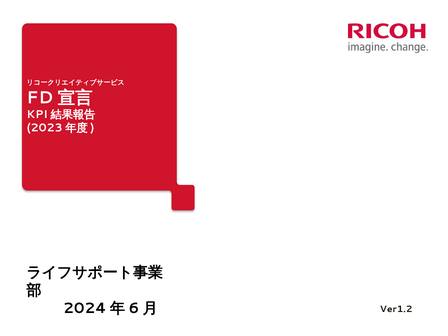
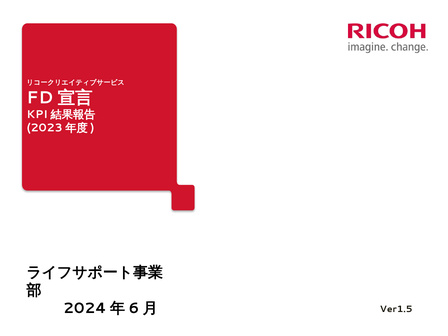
Ver1.2: Ver1.2 -> Ver1.5 (396, 309)
